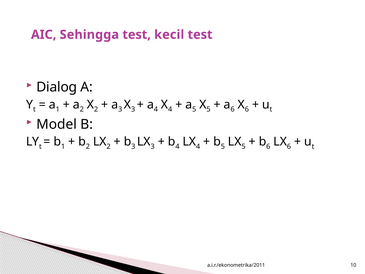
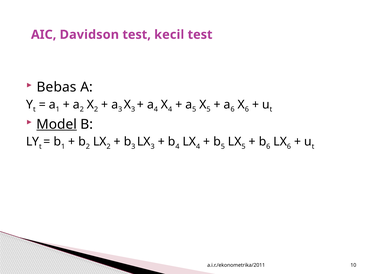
Sehingga: Sehingga -> Davidson (89, 35)
Dialog: Dialog -> Bebas (57, 87)
Model underline: none -> present (57, 124)
